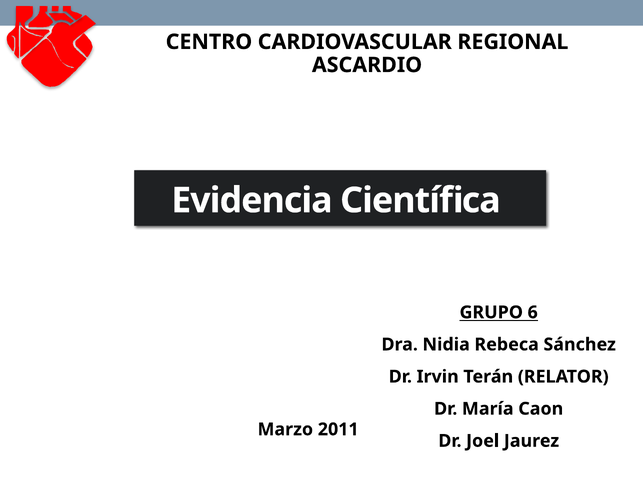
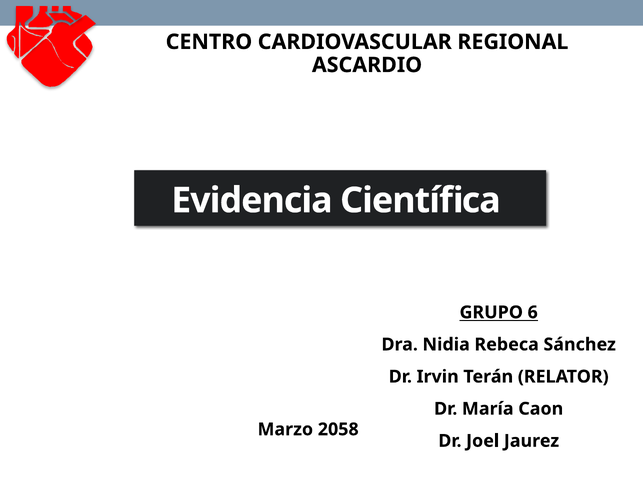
2011: 2011 -> 2058 (338, 430)
